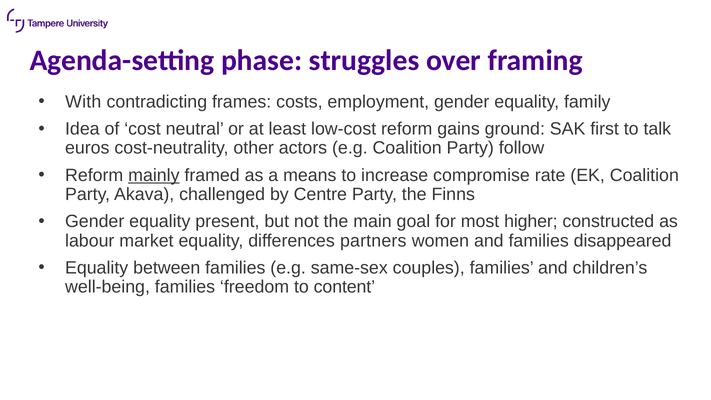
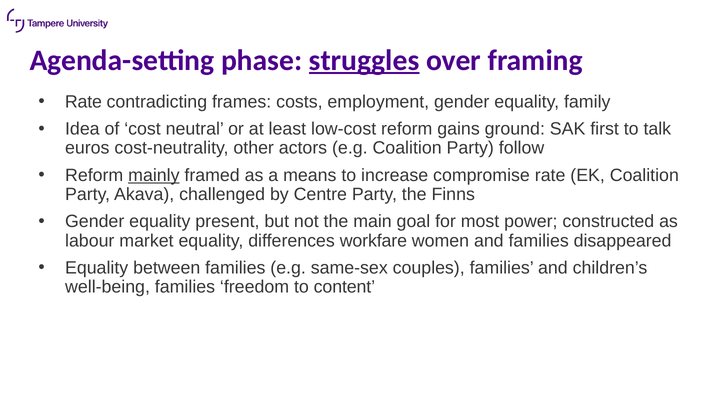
struggles underline: none -> present (364, 60)
With: With -> Rate (83, 102)
higher: higher -> power (531, 221)
partners: partners -> workfare (373, 241)
